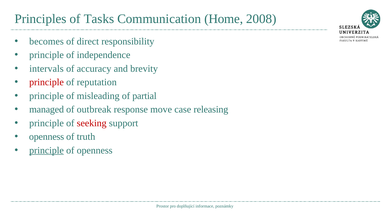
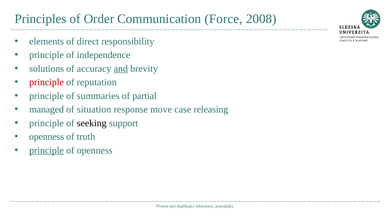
Tasks: Tasks -> Order (99, 19)
Home: Home -> Force (224, 19)
becomes: becomes -> elements (47, 41)
intervals: intervals -> solutions (47, 69)
and underline: none -> present (121, 69)
misleading: misleading -> summaries (98, 96)
outbreak: outbreak -> situation (94, 110)
seeking colour: red -> black (92, 123)
